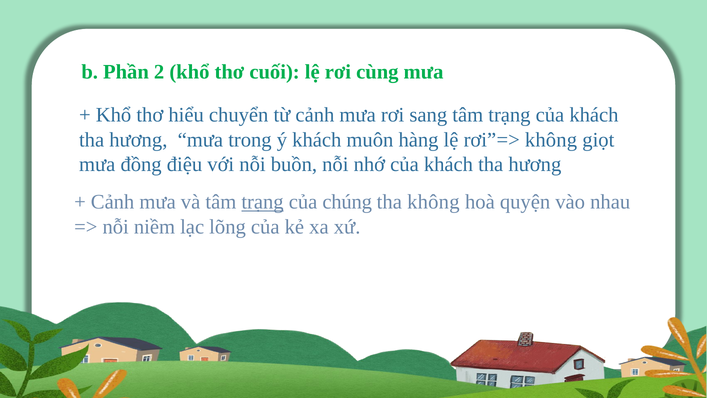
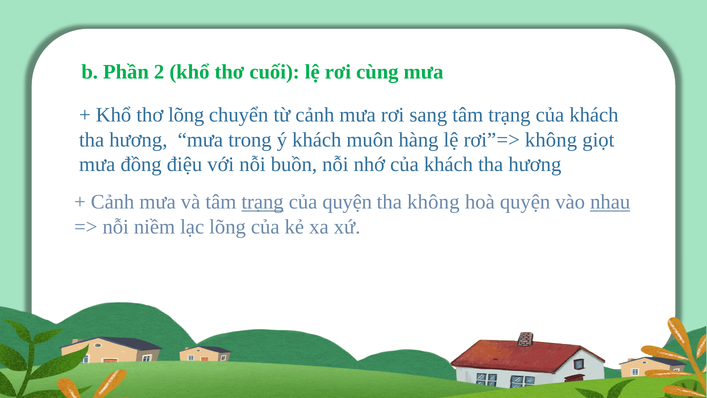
thơ hiểu: hiểu -> lõng (186, 115)
của chúng: chúng -> quyện (347, 202)
nhau underline: none -> present (610, 202)
